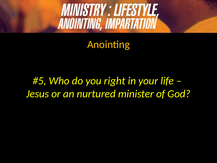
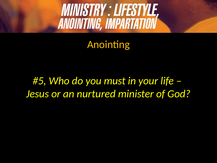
right: right -> must (115, 81)
